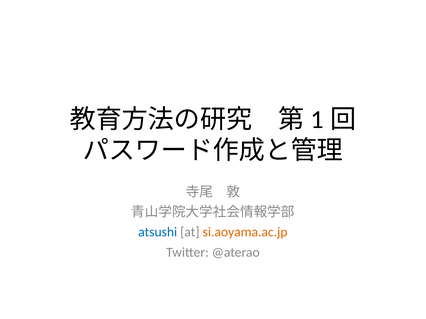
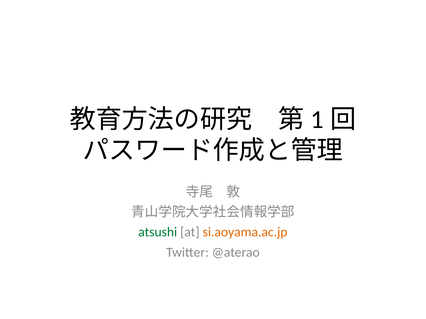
atsushi colour: blue -> green (158, 233)
